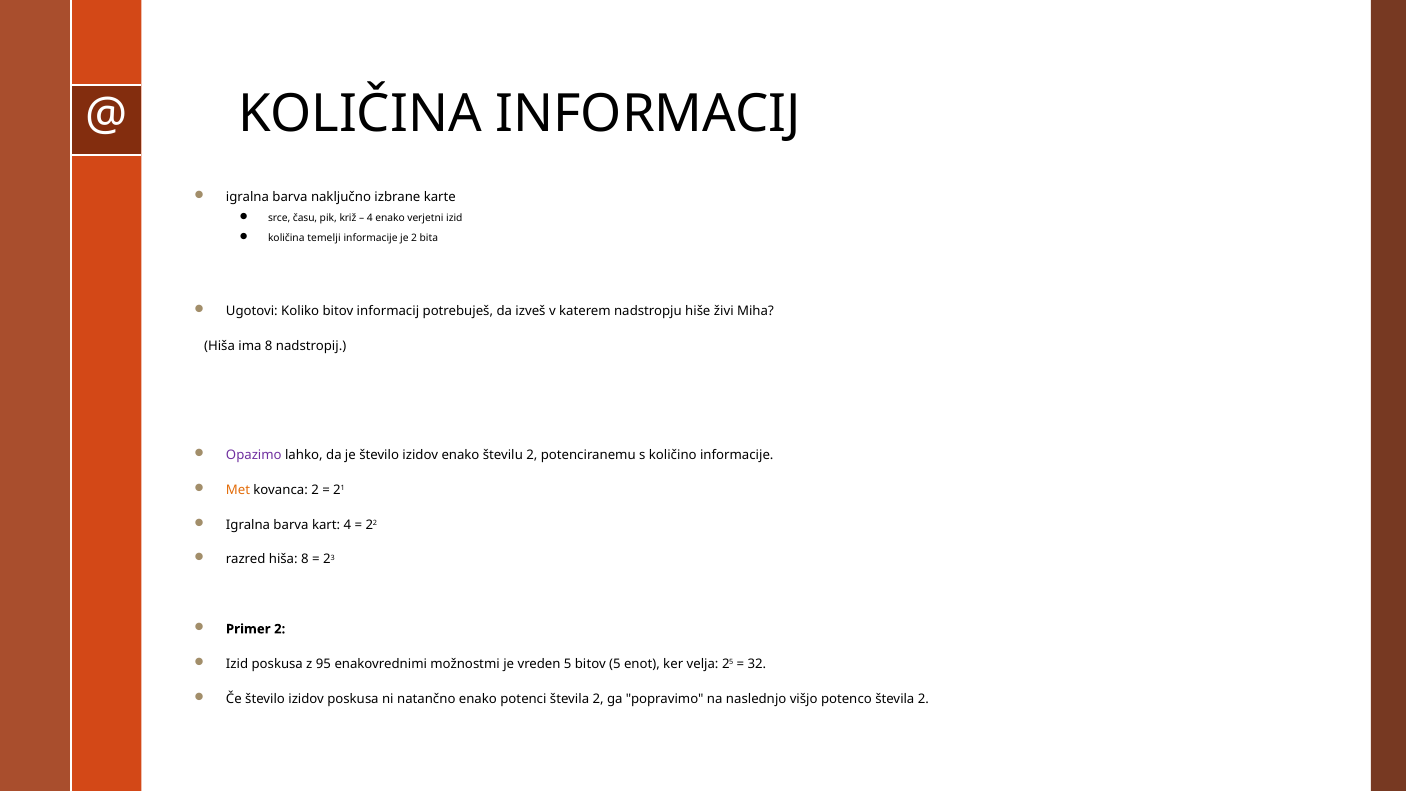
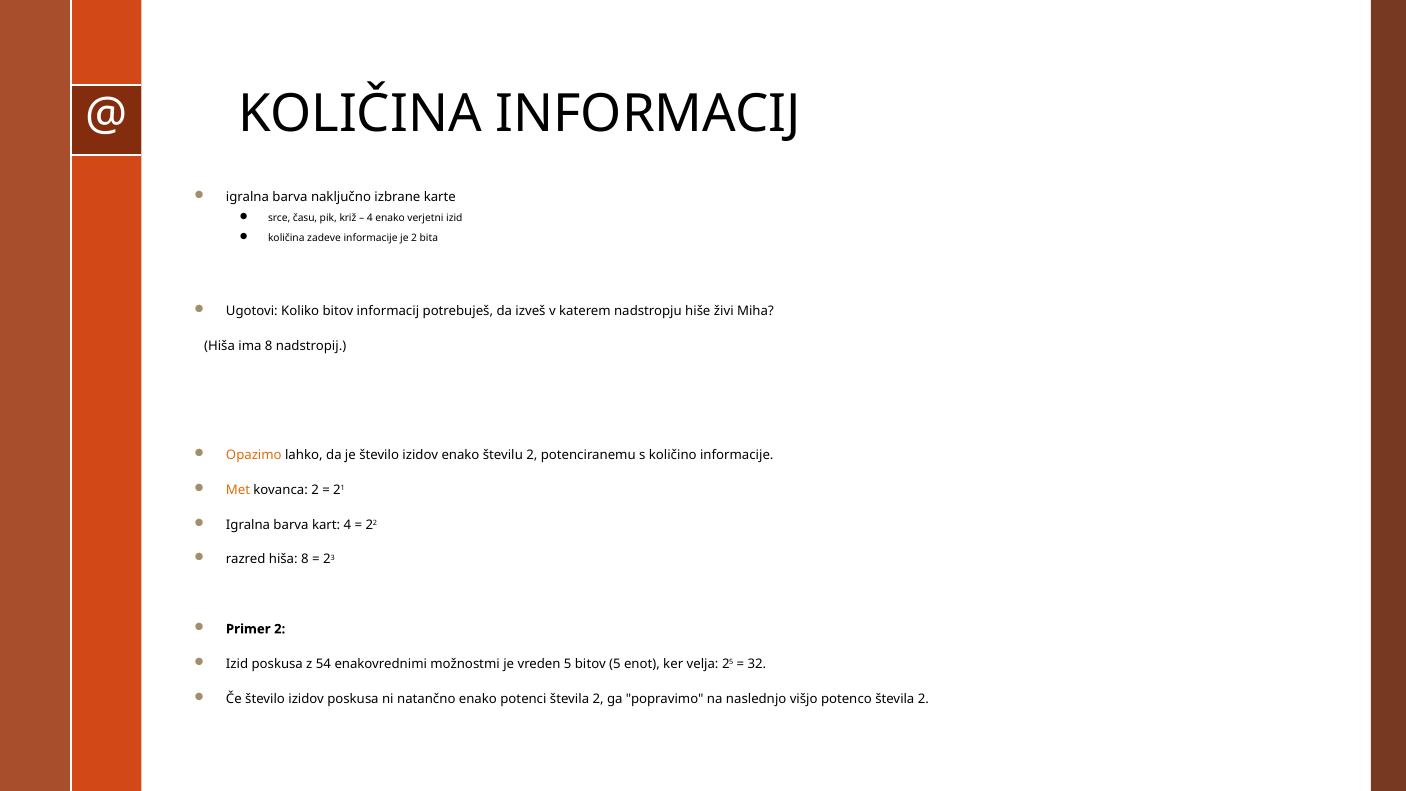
temelji: temelji -> zadeve (324, 238)
Opazimo colour: purple -> orange (254, 455)
95: 95 -> 54 (323, 664)
